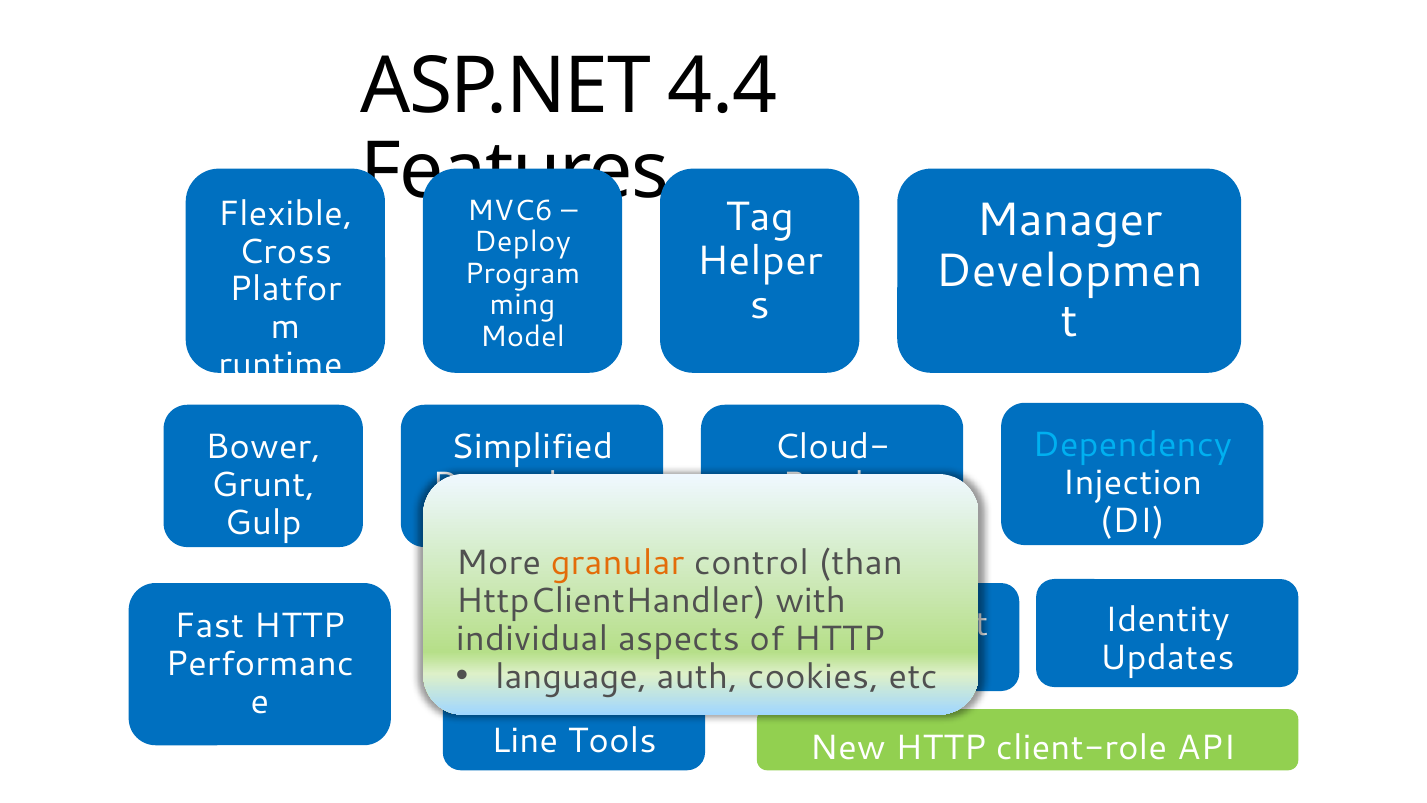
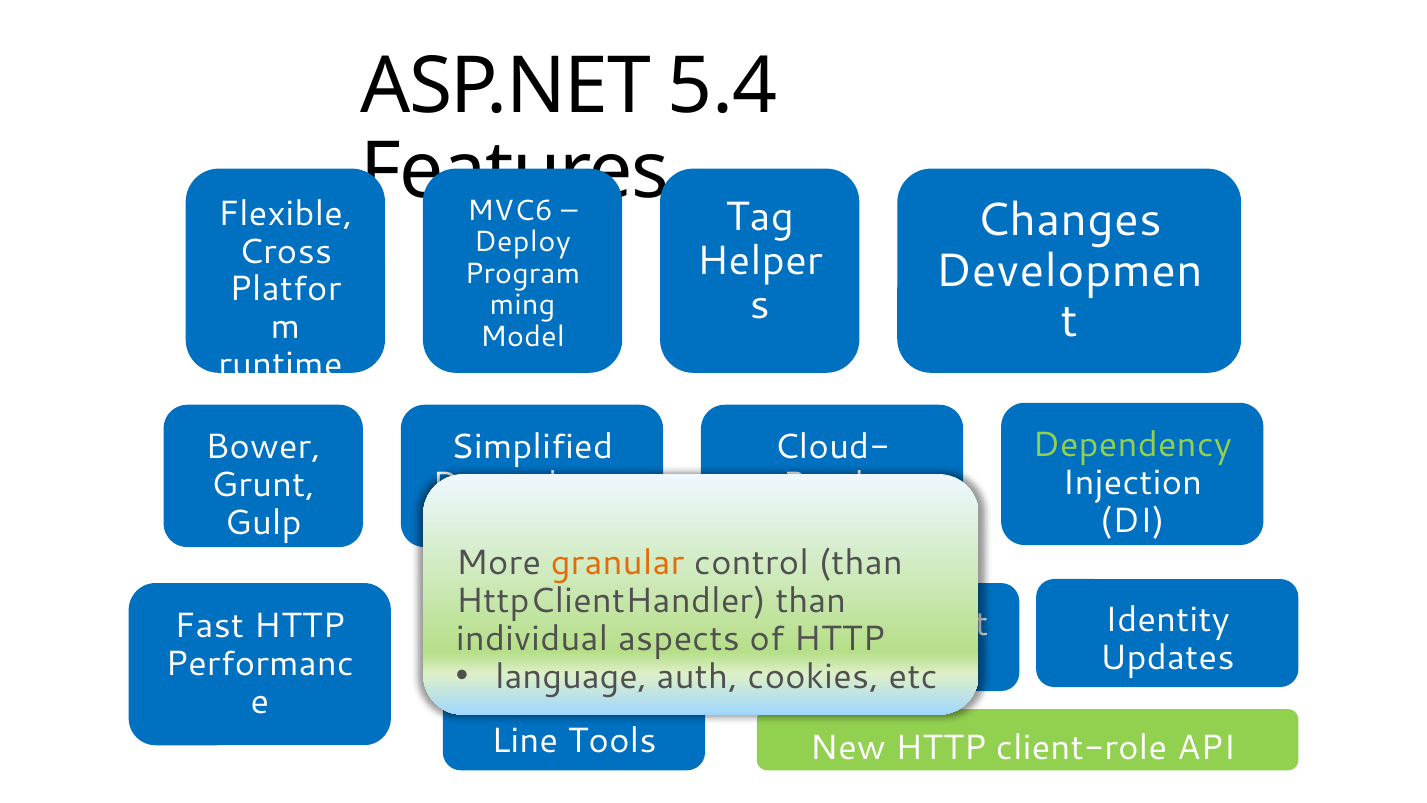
4.4: 4.4 -> 5.4 (723, 86)
Manager: Manager -> Changes (1069, 220)
Dependency colour: light blue -> light green (1132, 445)
with: with -> than (811, 601)
